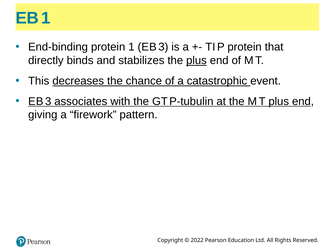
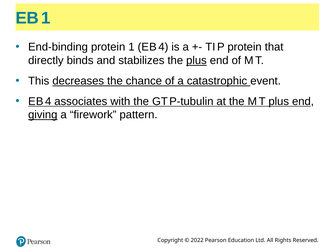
1 E B 3: 3 -> 4 (163, 47)
3: 3 -> 4 (48, 101)
giving underline: none -> present (43, 115)
